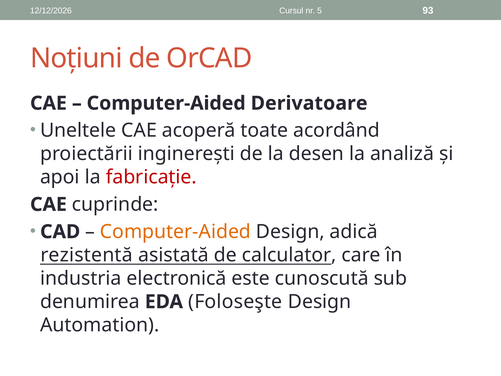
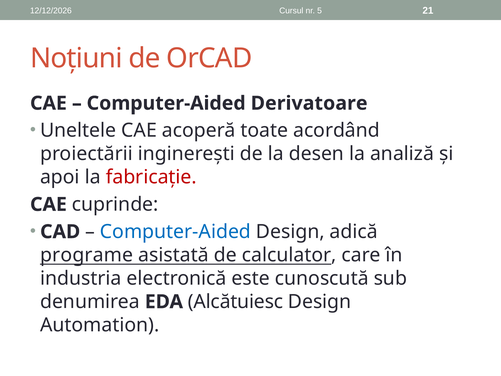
93: 93 -> 21 (428, 11)
Computer-Aided colour: orange -> blue (175, 232)
rezistentă: rezistentă -> programe (87, 255)
Foloseşte: Foloseşte -> Alcătuiesc (236, 302)
